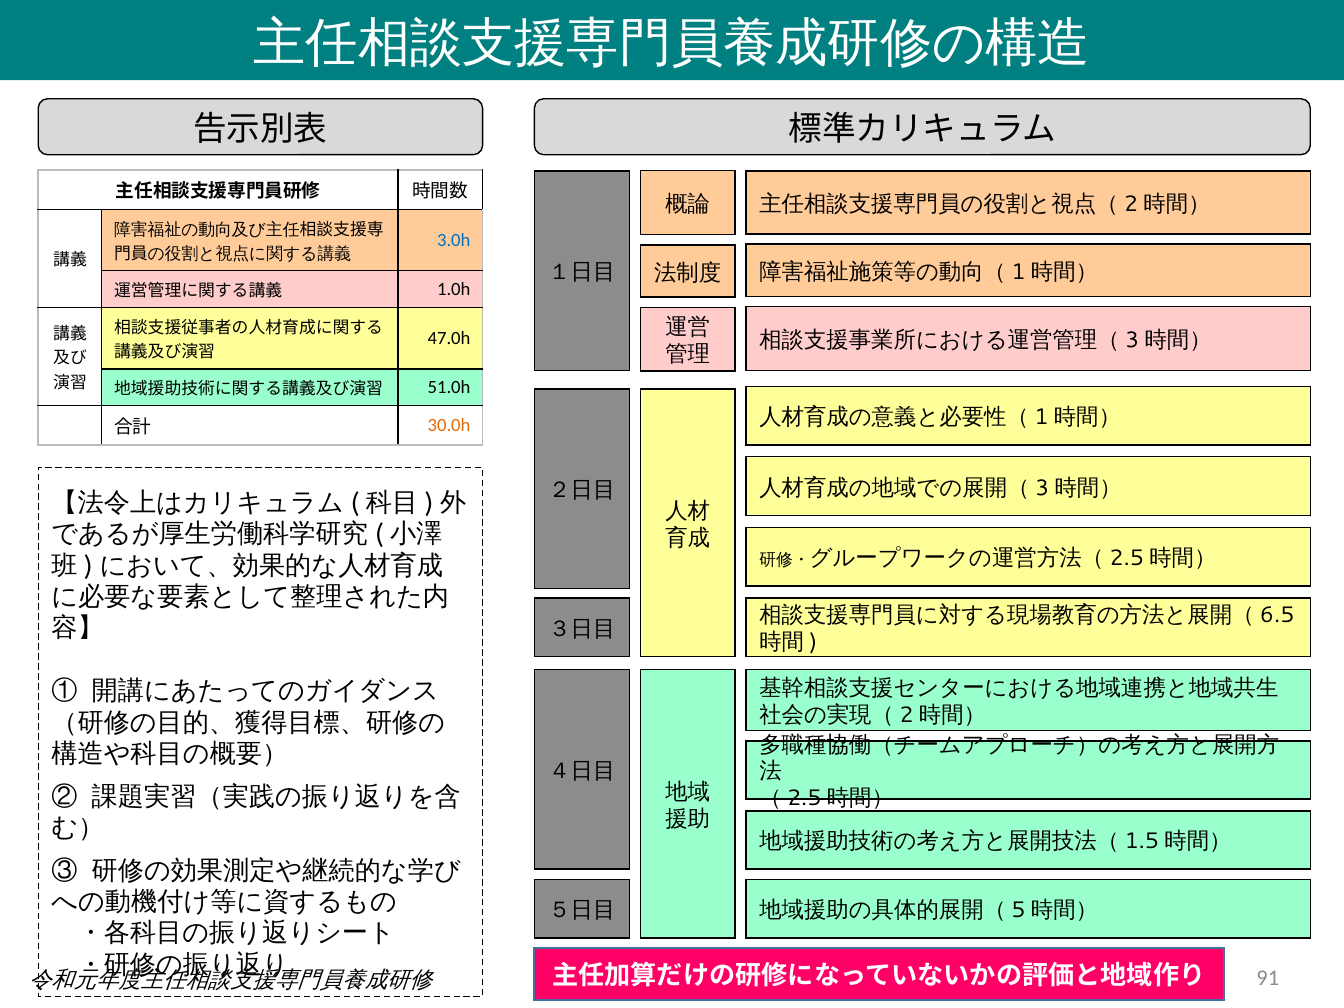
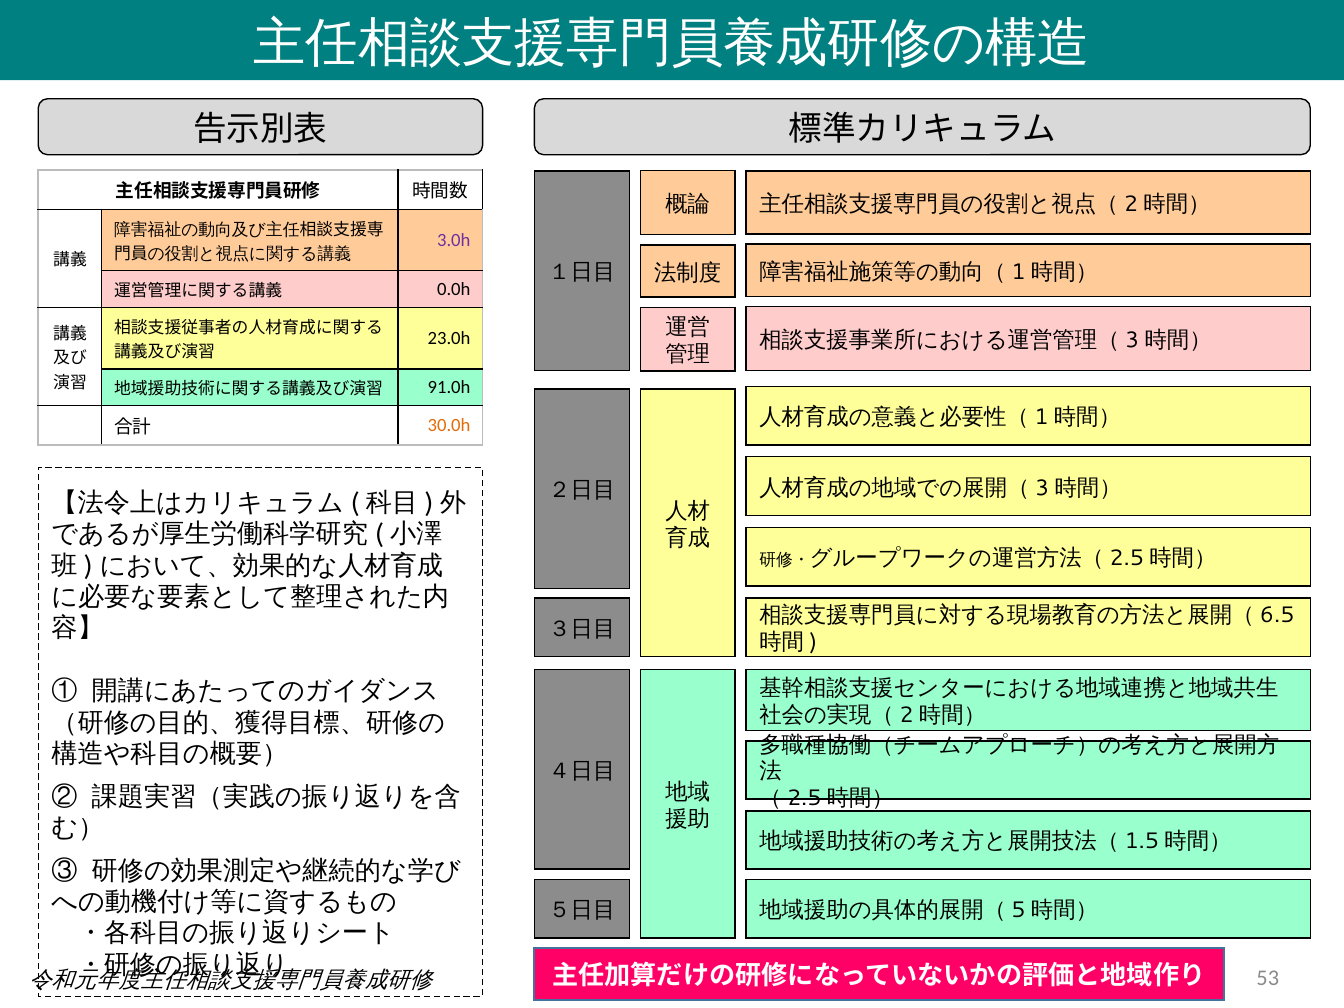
3.0h colour: blue -> purple (454, 240)
1.0h: 1.0h -> 0.0h (454, 289)
47.0h: 47.0h -> 23.0h (449, 338)
51.0h: 51.0h -> 91.0h (449, 387)
91: 91 -> 53 (1268, 978)
